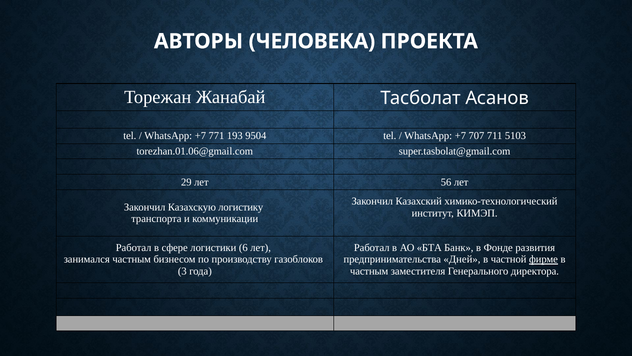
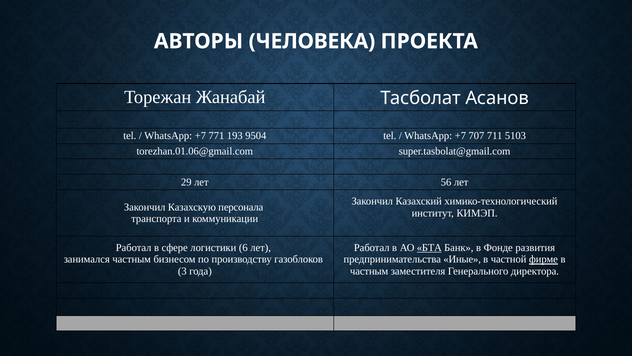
логистику: логистику -> персонала (241, 207)
БТА underline: none -> present (429, 247)
Дней: Дней -> Иные (462, 259)
